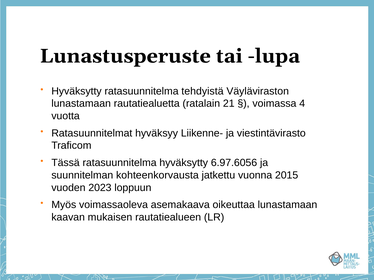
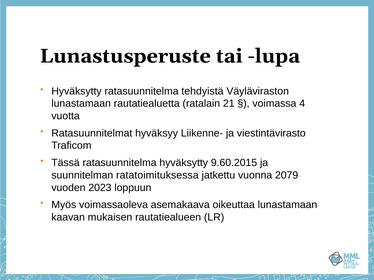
6.97.6056: 6.97.6056 -> 9.60.2015 (234, 163)
kohteenkorvausta: kohteenkorvausta -> ratatoimituksessa (157, 175)
2015: 2015 -> 2079 (287, 175)
